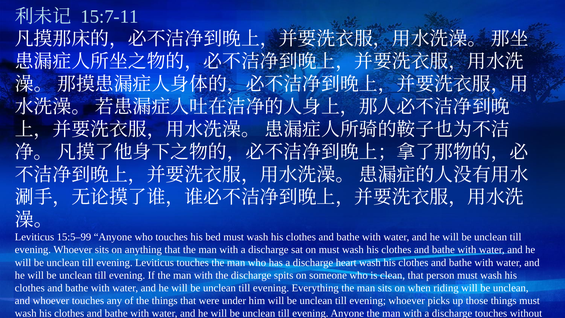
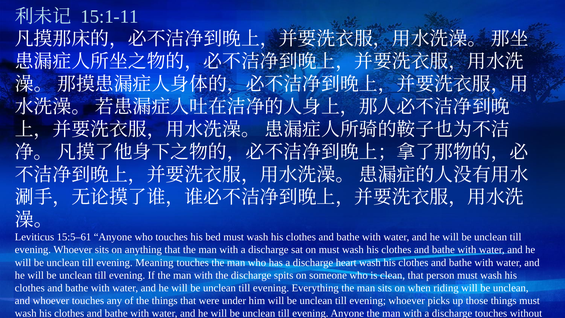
15:7-11: 15:7-11 -> 15:1-11 (110, 16)
15:5–99: 15:5–99 -> 15:5–61 (74, 237)
evening Leviticus: Leviticus -> Meaning (154, 262)
